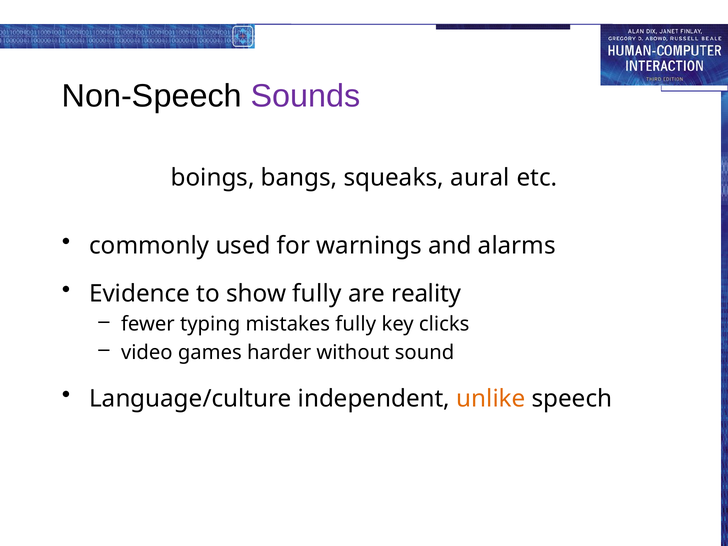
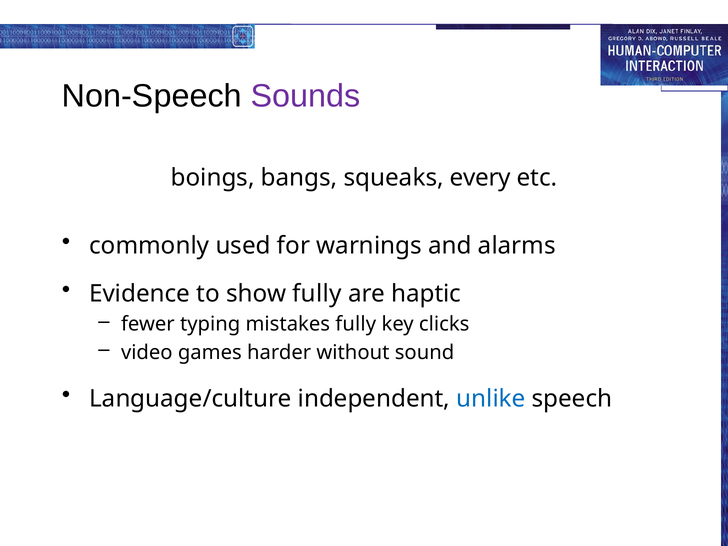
aural: aural -> every (480, 178)
reality: reality -> haptic (426, 294)
unlike colour: orange -> blue (491, 398)
